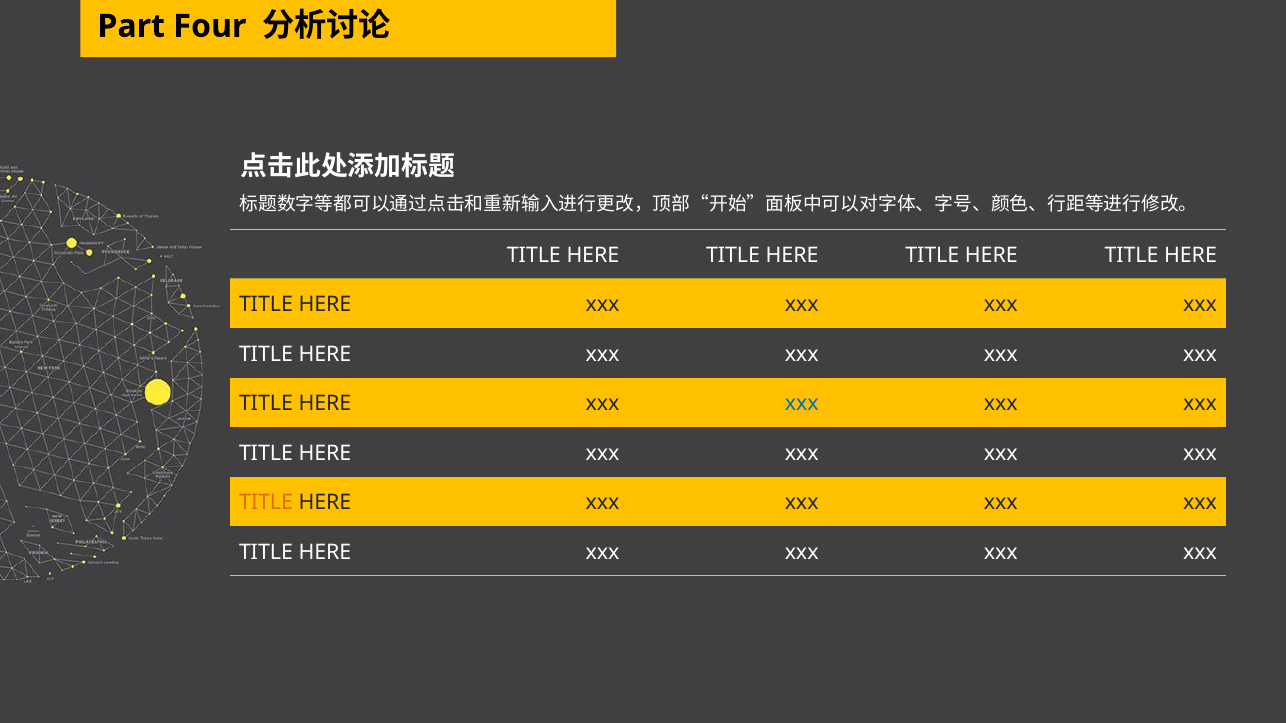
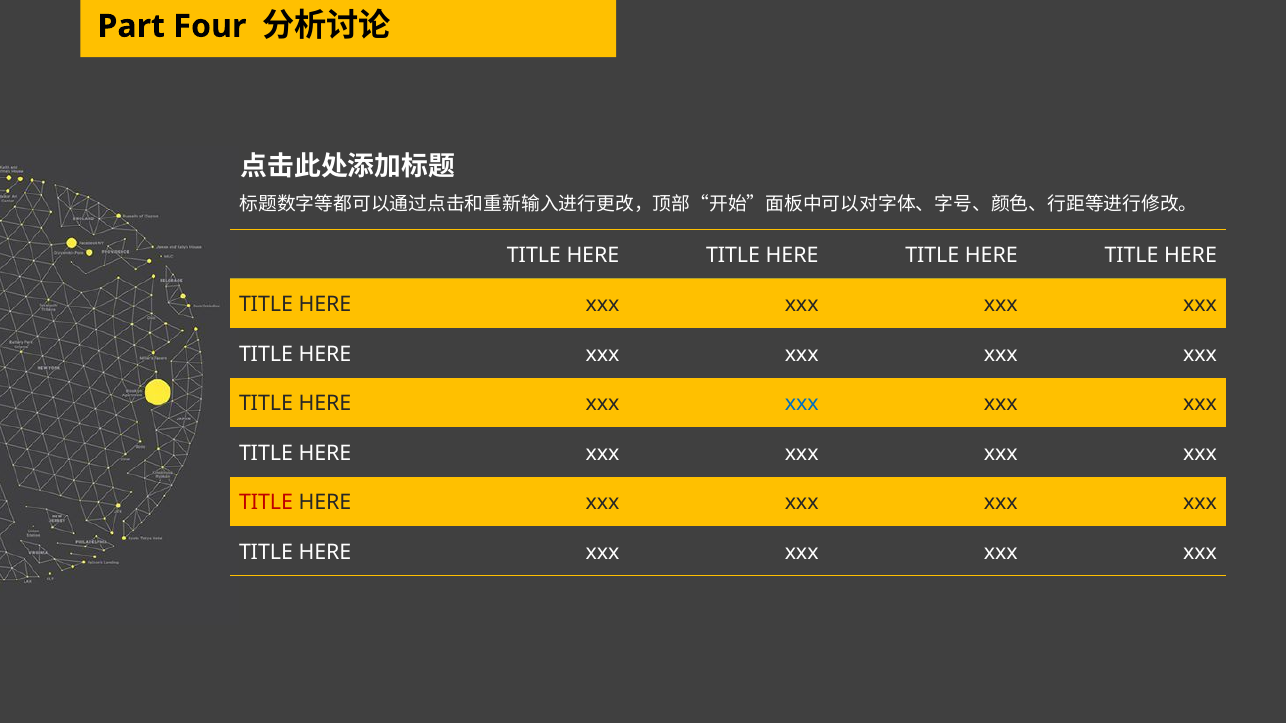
TITLE colour: orange -> red (266, 503)
